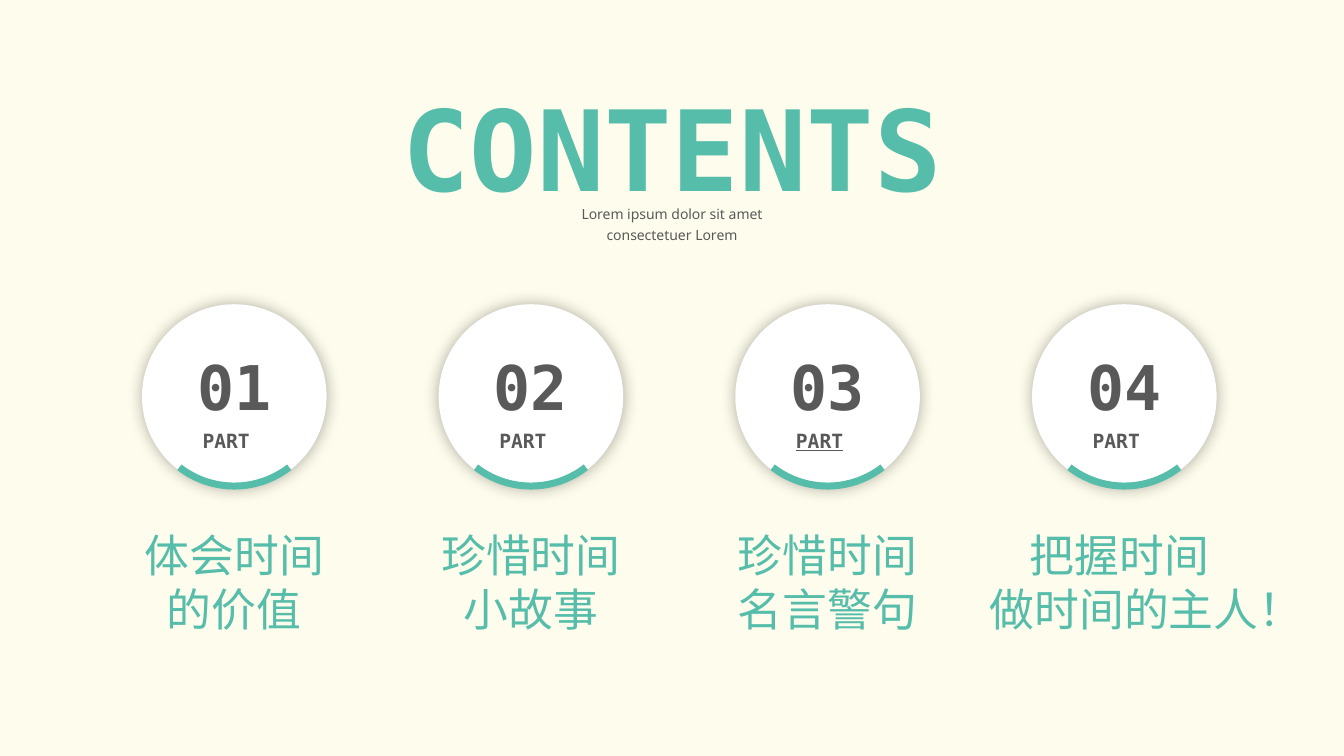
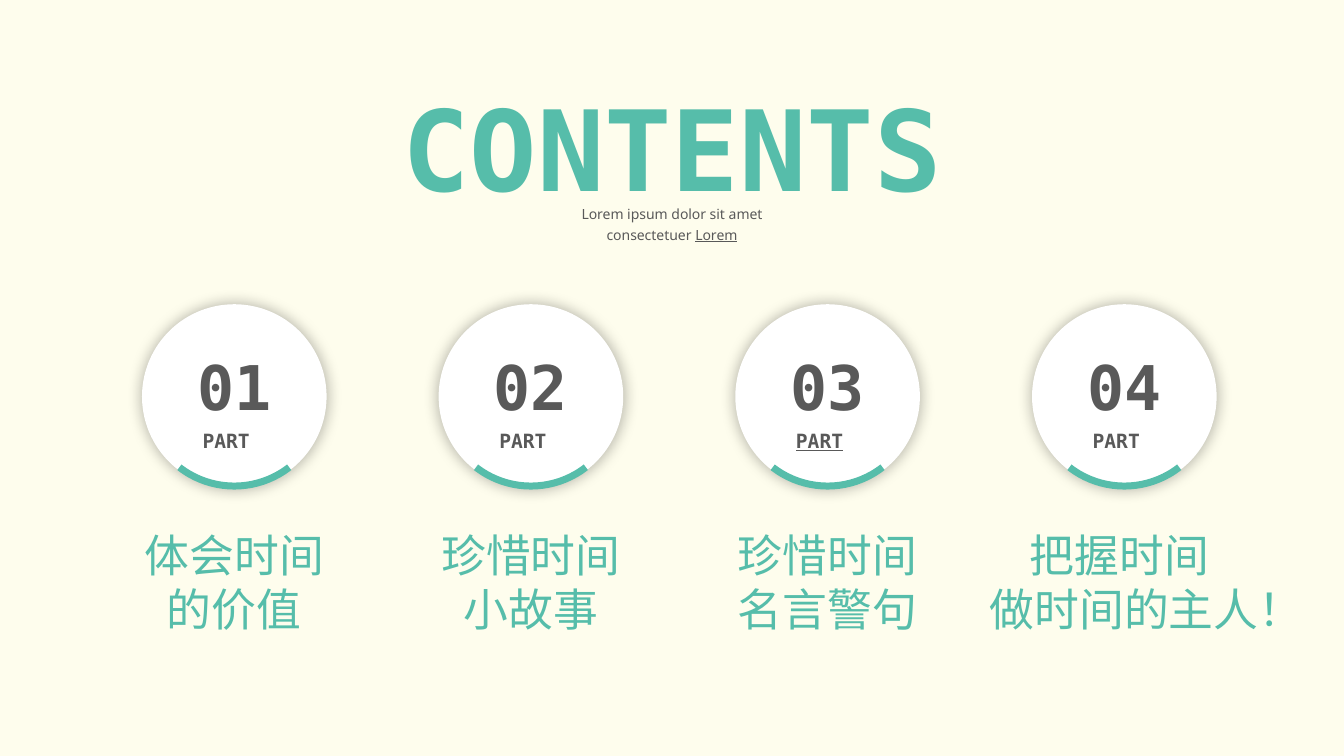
Lorem underline: none -> present (716, 235)
